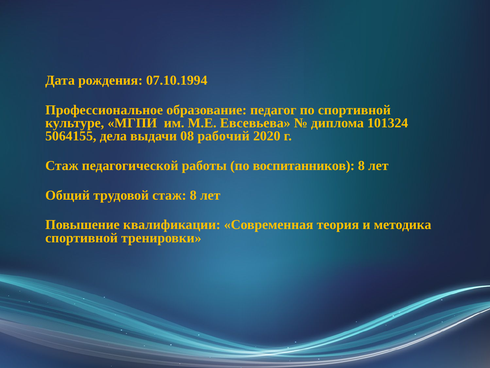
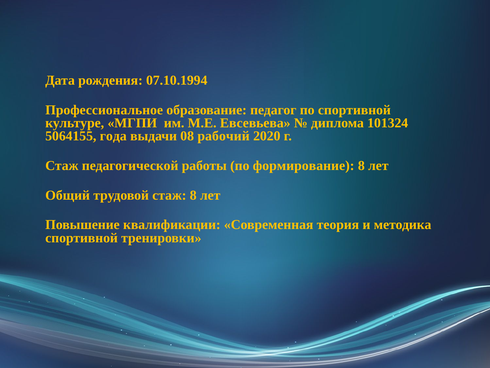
дела: дела -> года (113, 136)
воспитанников: воспитанников -> формирование (304, 165)
